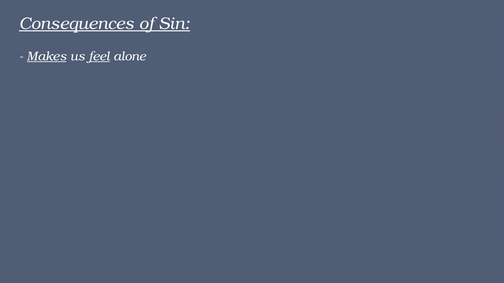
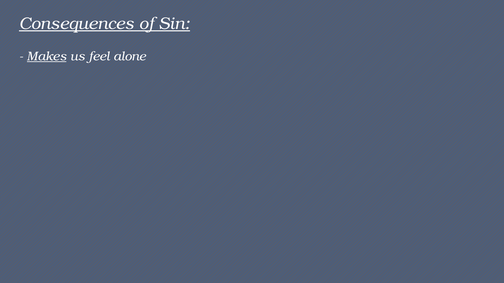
feel underline: present -> none (99, 56)
